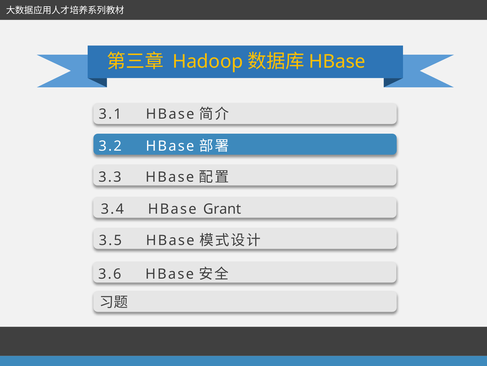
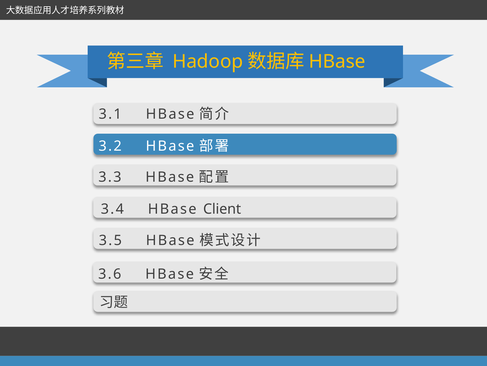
Grant: Grant -> Client (222, 209)
